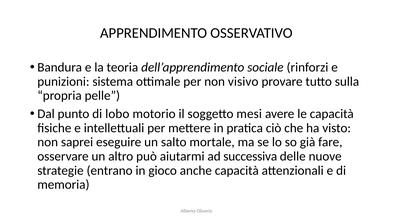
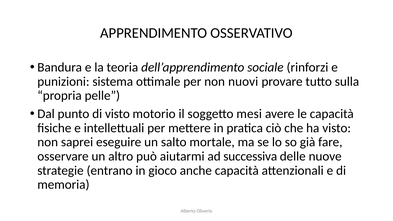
visivo: visivo -> nuovi (243, 81)
di lobo: lobo -> visto (117, 114)
